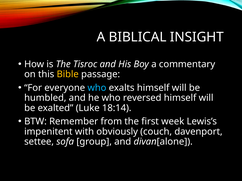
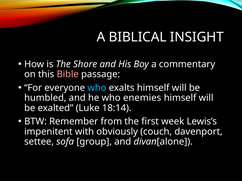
Tisroc: Tisroc -> Shore (85, 64)
Bible colour: yellow -> pink (68, 74)
reversed: reversed -> enemies (142, 98)
